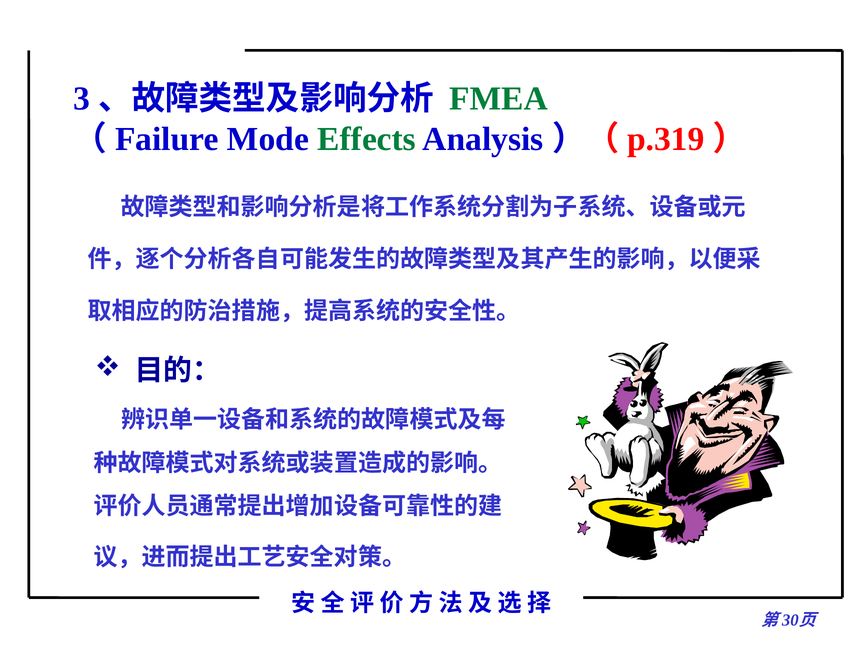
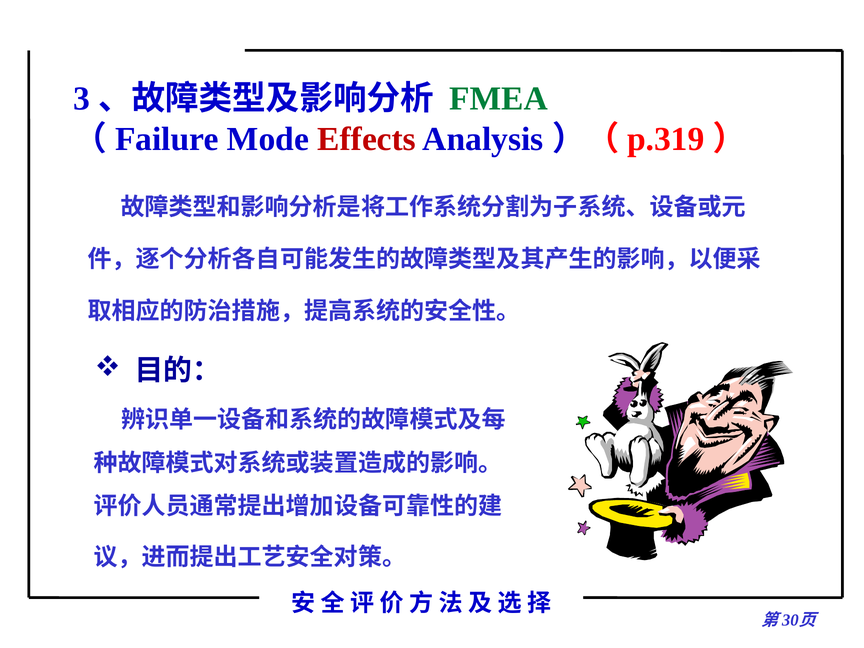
Effects colour: green -> red (367, 139)
